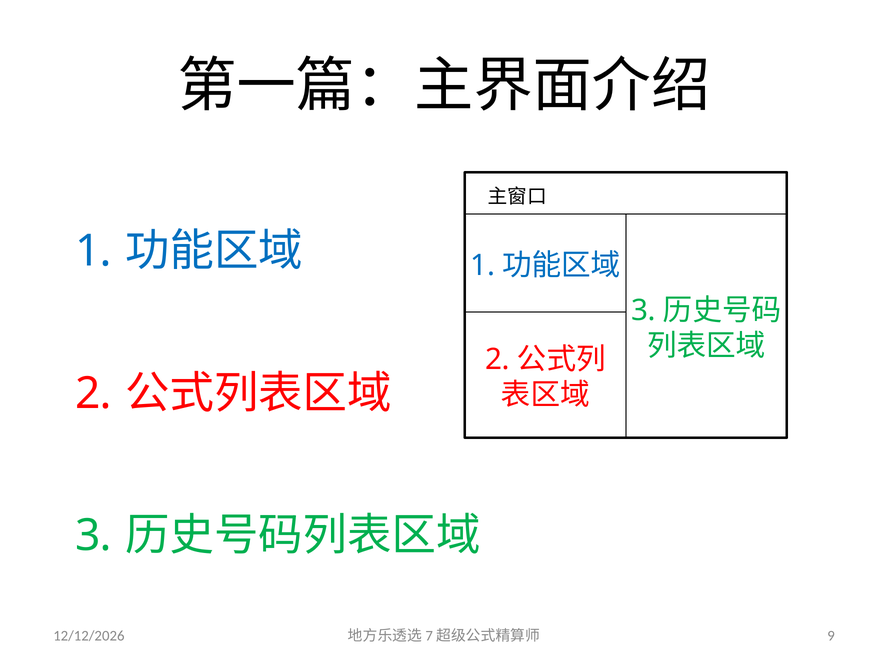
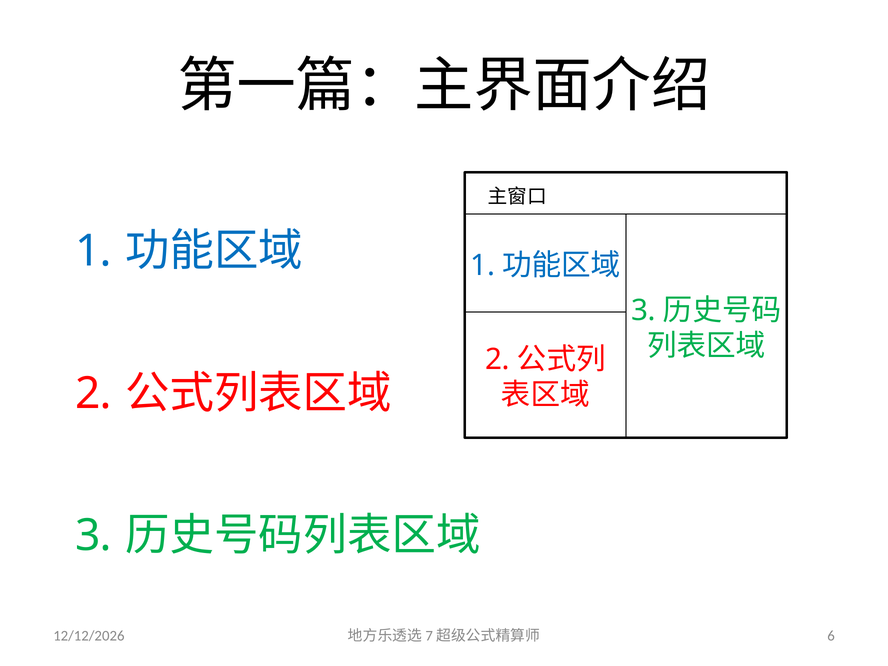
9: 9 -> 6 (831, 636)
